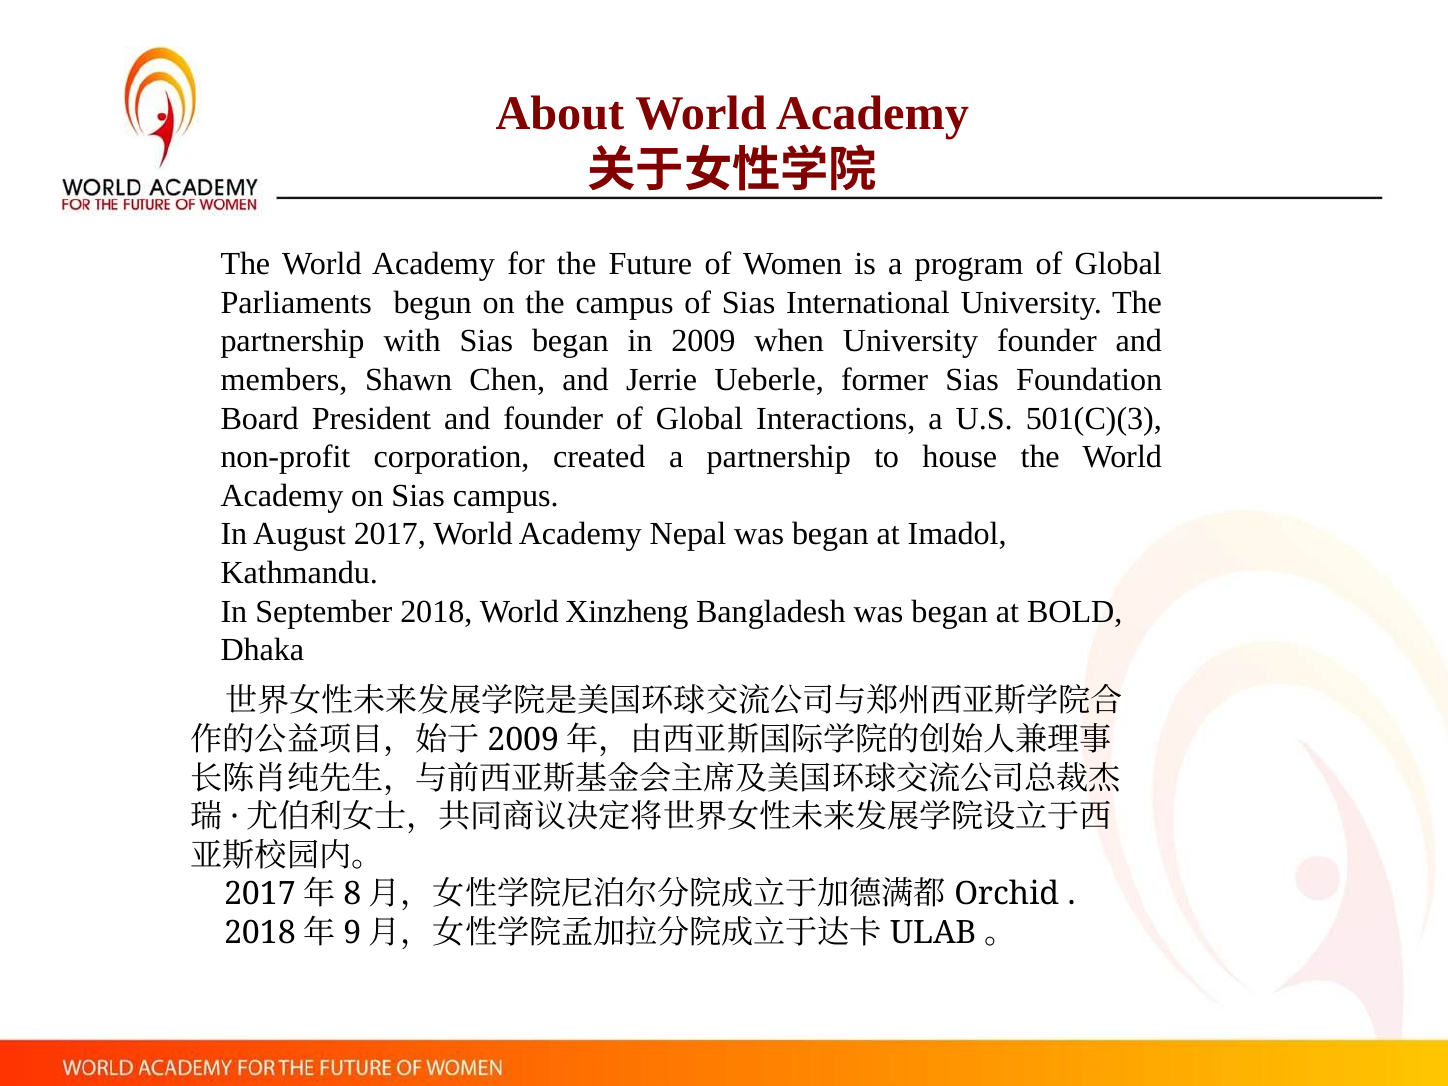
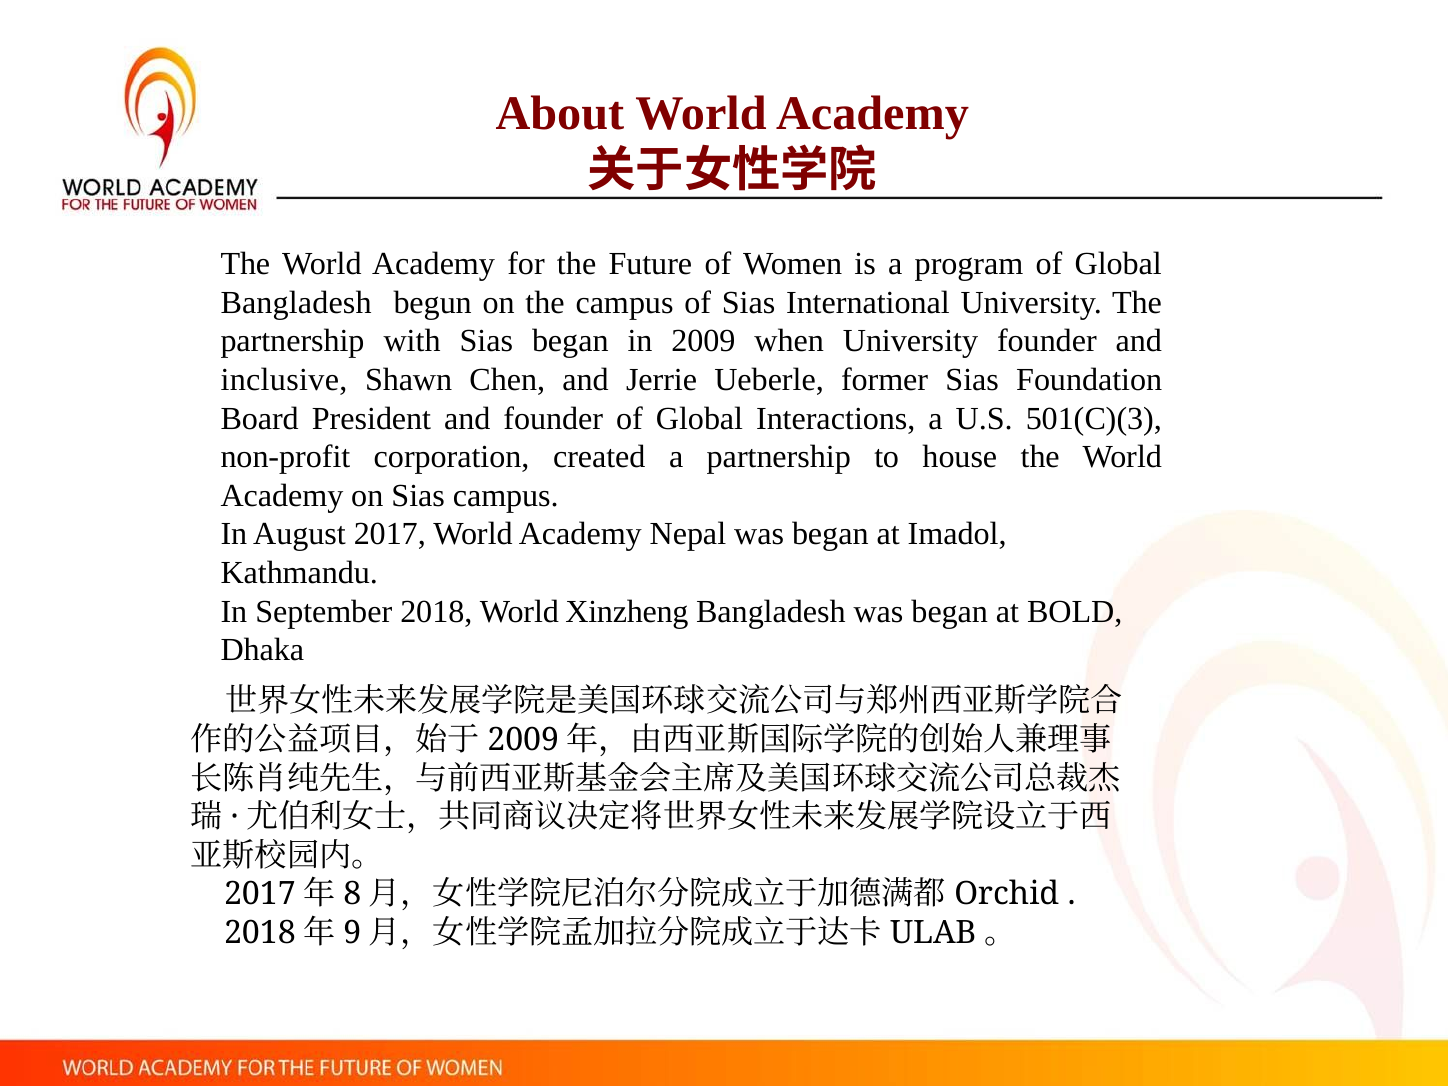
Parliaments: Parliaments -> Bangladesh (296, 303)
members: members -> inclusive (284, 380)
